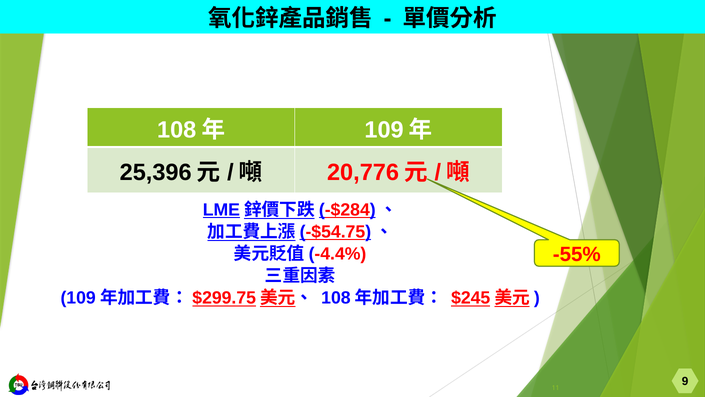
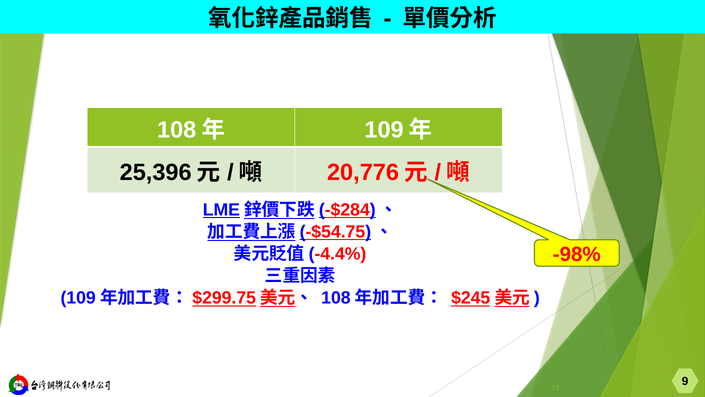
-55%: -55% -> -98% (577, 254)
